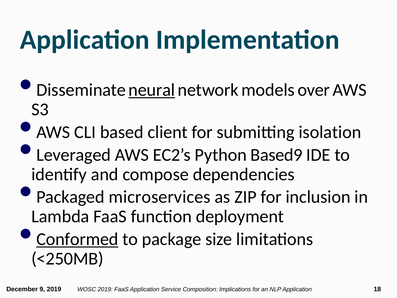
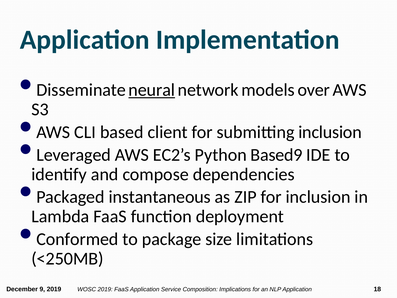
submitting isolation: isolation -> inclusion (330, 132)
microservices: microservices -> instantaneous (160, 197)
Conformed underline: present -> none (77, 239)
